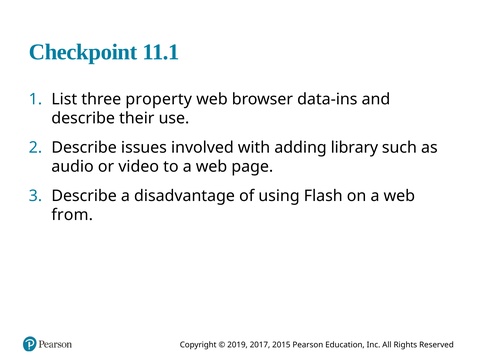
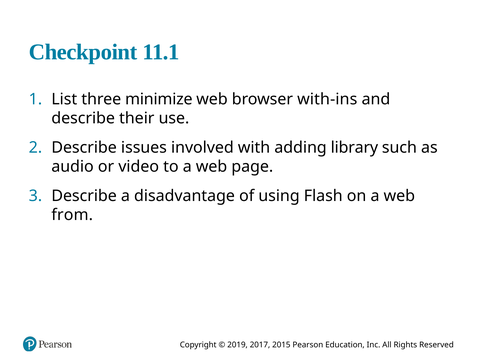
property: property -> minimize (159, 99)
data-ins: data-ins -> with-ins (327, 99)
